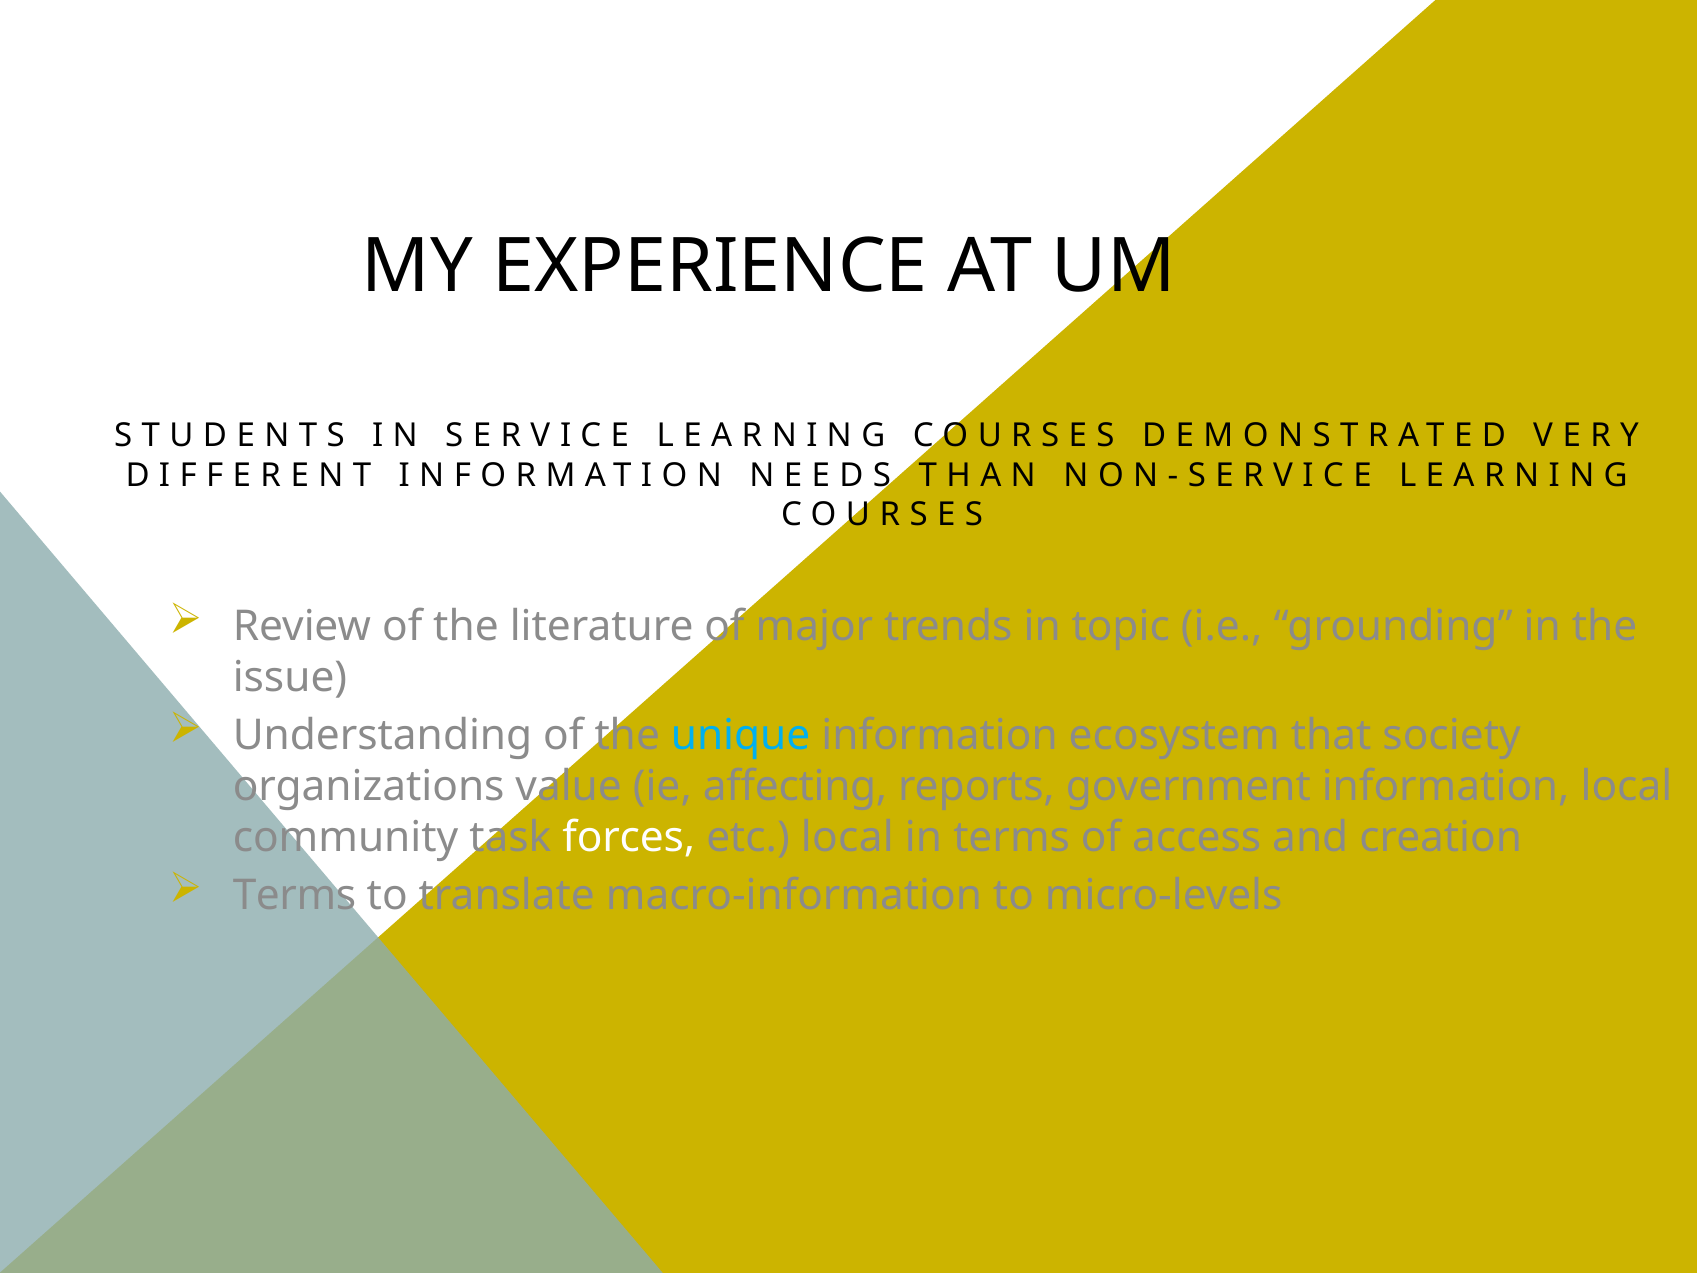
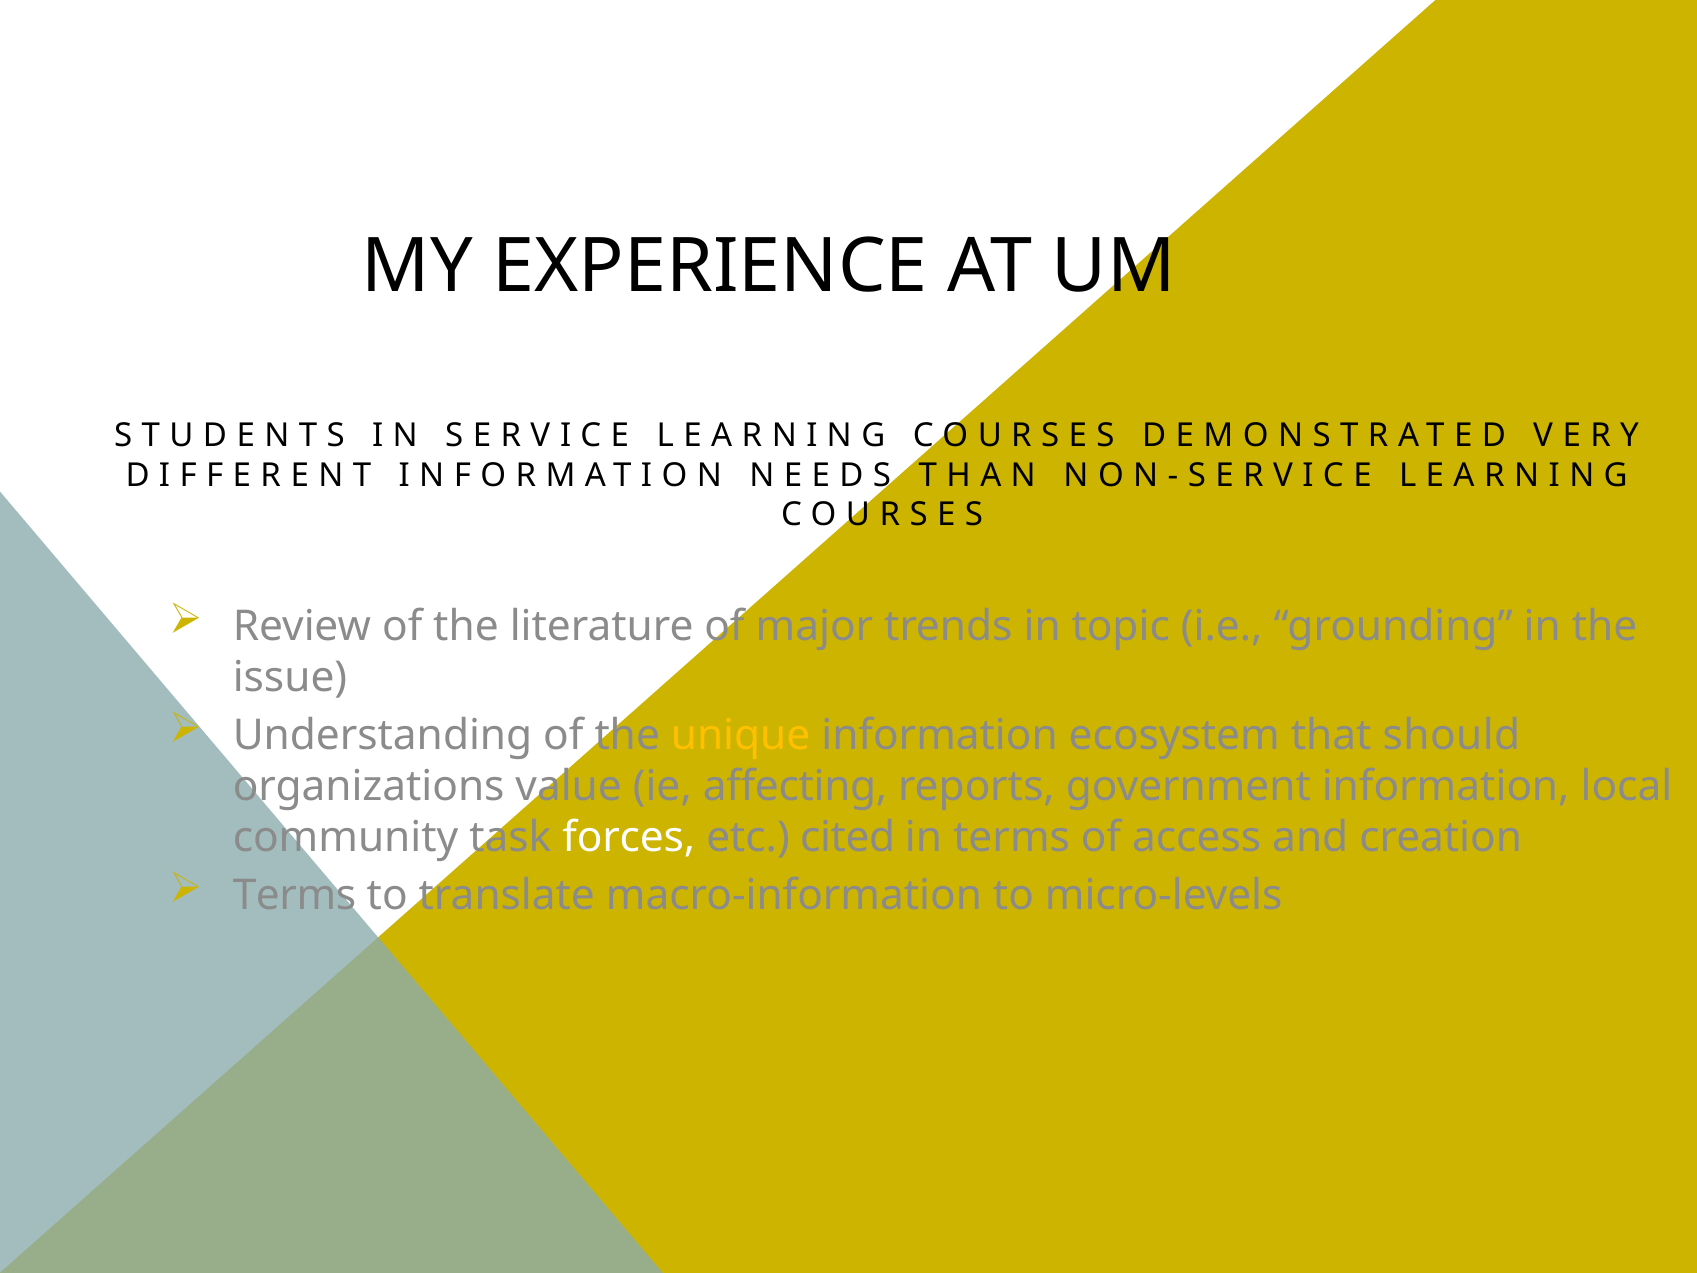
unique colour: light blue -> yellow (741, 735)
society: society -> should (1451, 735)
etc local: local -> cited (848, 837)
